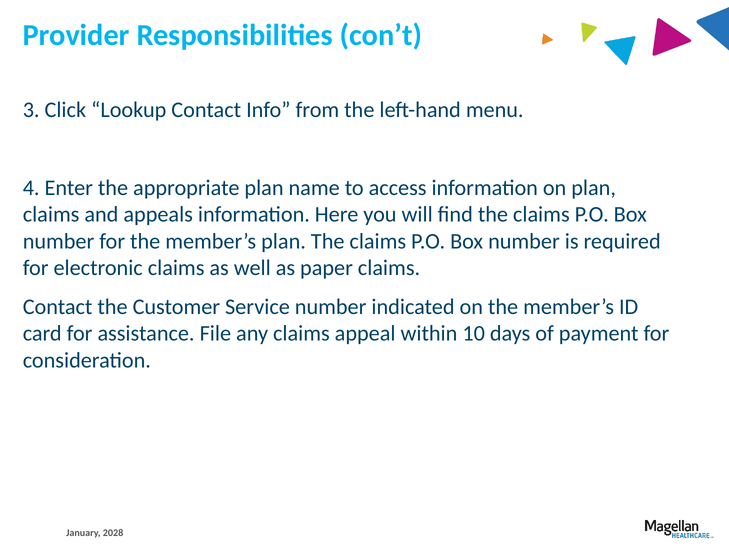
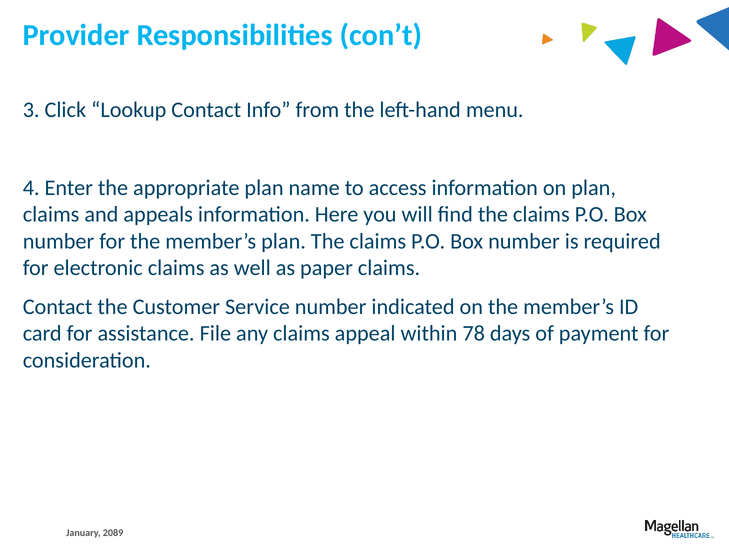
10: 10 -> 78 (474, 333)
2028: 2028 -> 2089 (113, 533)
